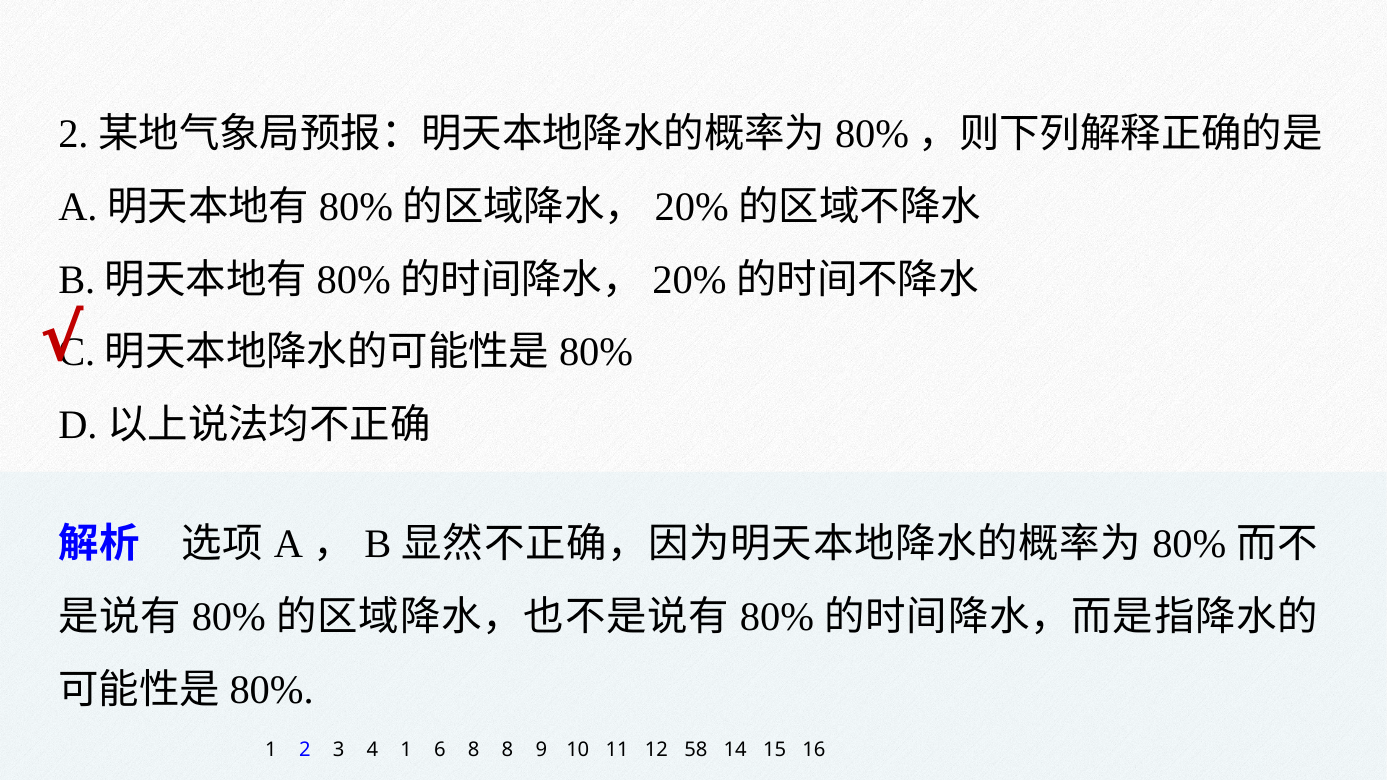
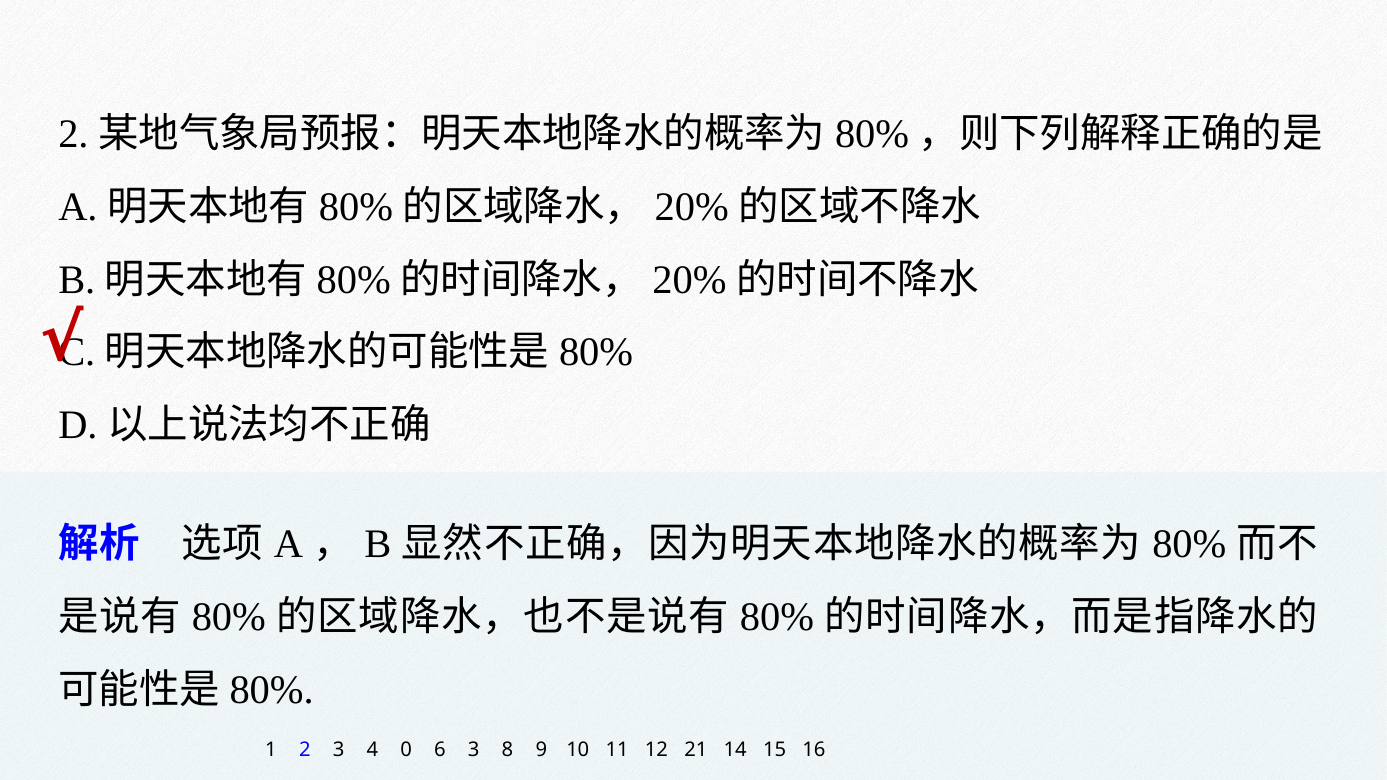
4 1: 1 -> 0 (406, 750)
6 8: 8 -> 3 (474, 750)
58: 58 -> 21 (696, 750)
